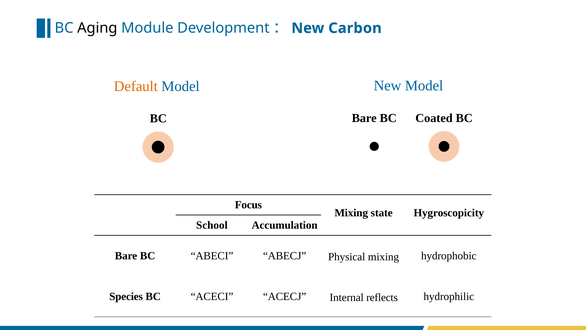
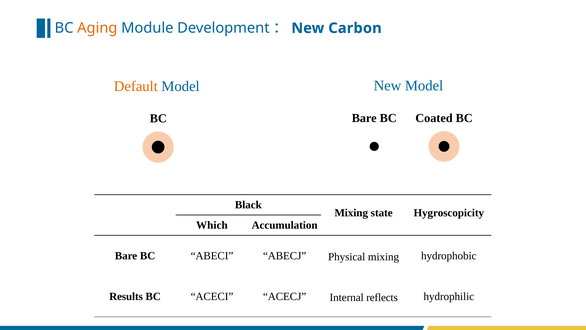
Aging colour: black -> orange (97, 28)
Focus: Focus -> Black (248, 205)
School: School -> Which (212, 225)
Species: Species -> Results (126, 296)
